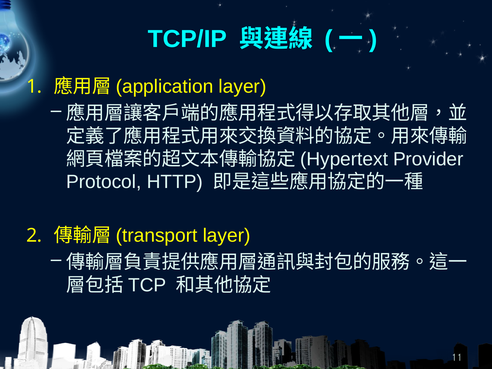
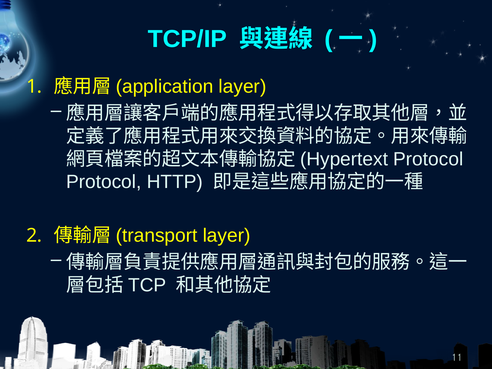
Provider: Provider -> Protocol (428, 159)
